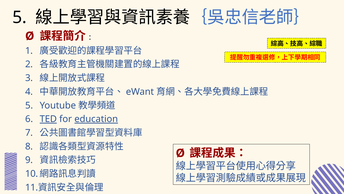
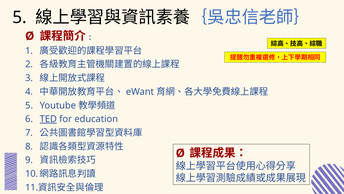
education underline: present -> none (96, 119)
